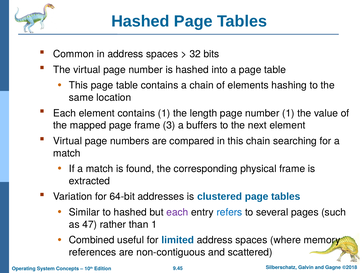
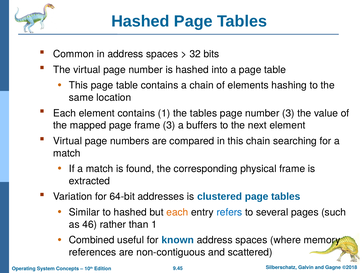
the length: length -> tables (203, 113)
number 1: 1 -> 3 (288, 113)
each colour: purple -> orange (177, 212)
47: 47 -> 46 (90, 224)
limited: limited -> known (178, 239)
